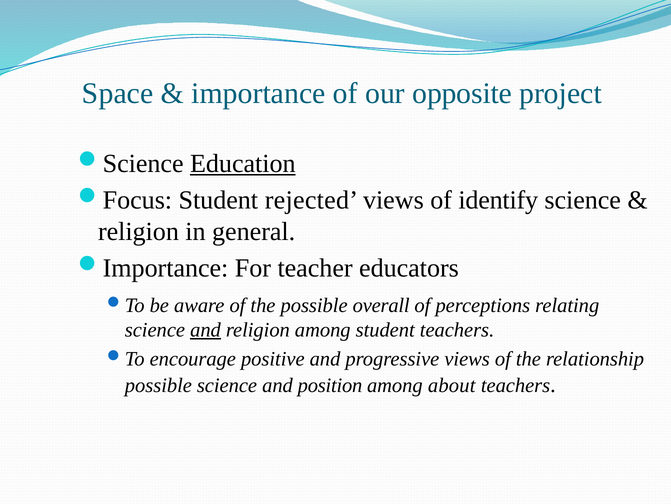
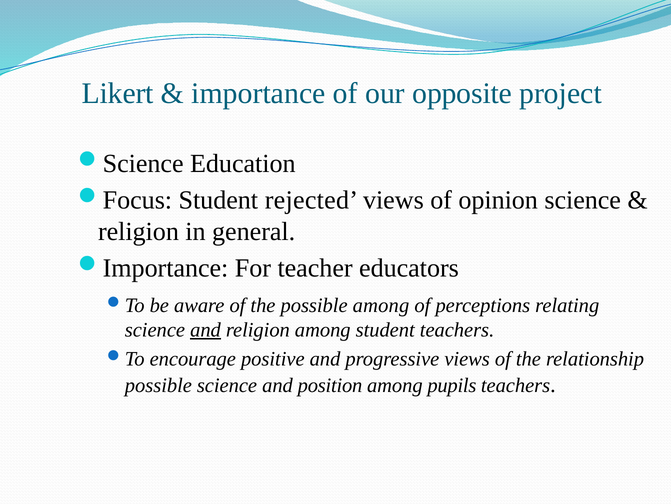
Space: Space -> Likert (118, 93)
Education underline: present -> none (243, 163)
identify: identify -> opinion (498, 200)
possible overall: overall -> among (381, 305)
about: about -> pupils (452, 385)
